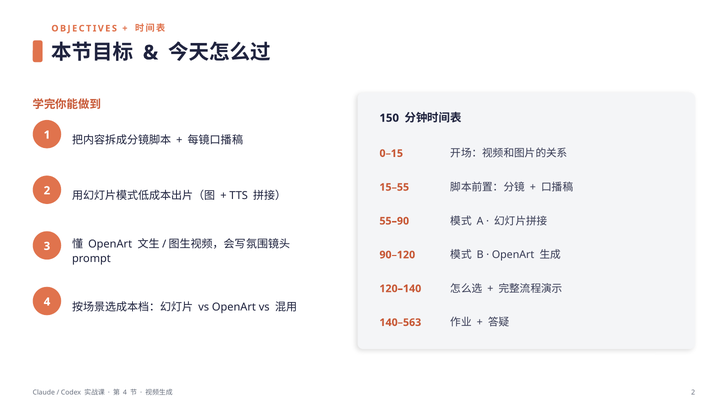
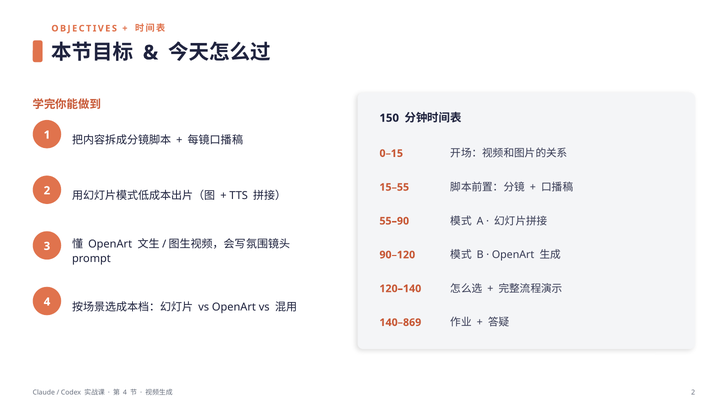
140–563: 140–563 -> 140–869 (400, 323)
